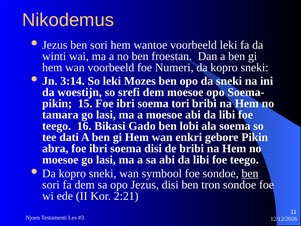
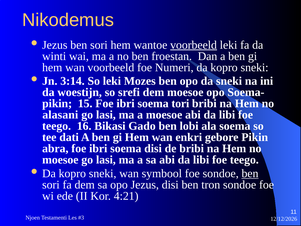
voorbeeld underline: none -> present (194, 45)
tamara: tamara -> alasani (60, 115)
2:21: 2:21 -> 4:21 (126, 196)
